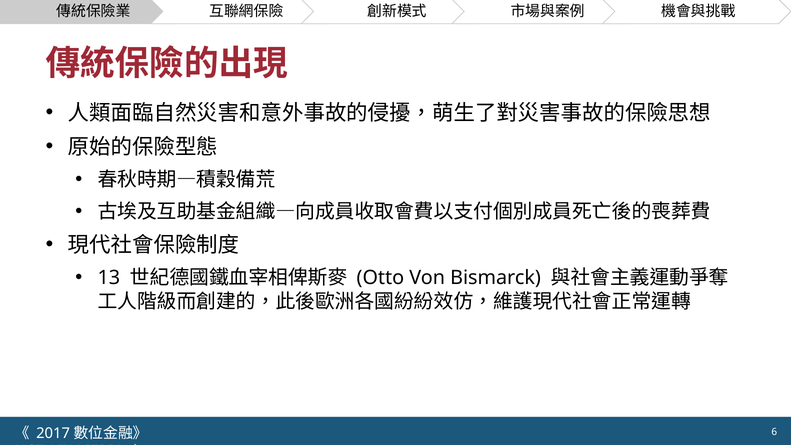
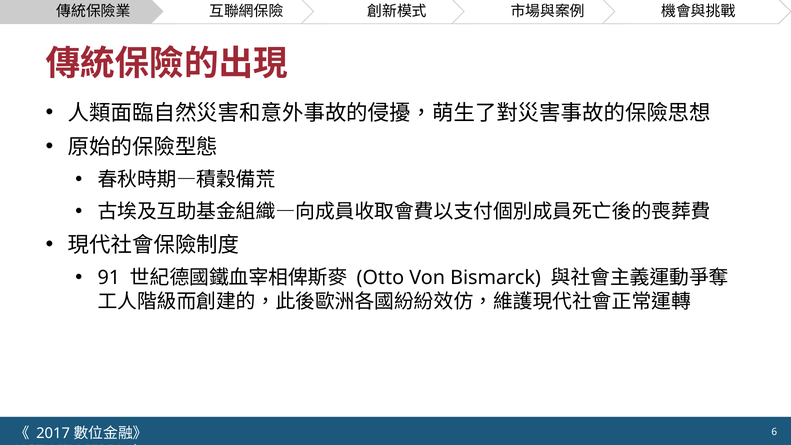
13: 13 -> 91 (109, 278)
